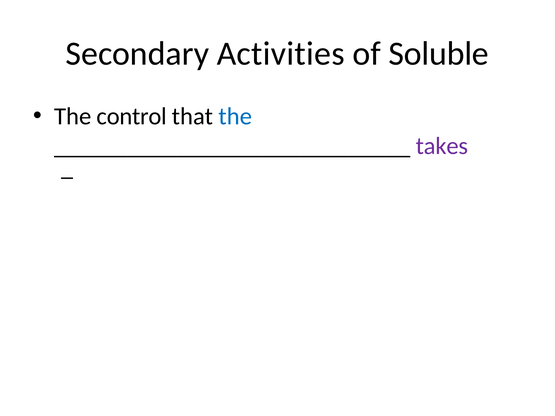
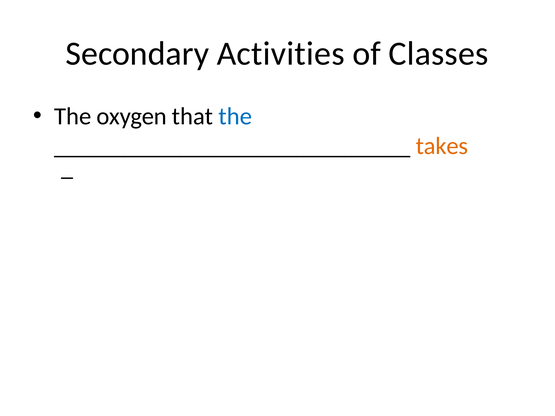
Soluble: Soluble -> Classes (438, 54)
control: control -> oxygen (132, 116)
takes colour: purple -> orange (442, 146)
